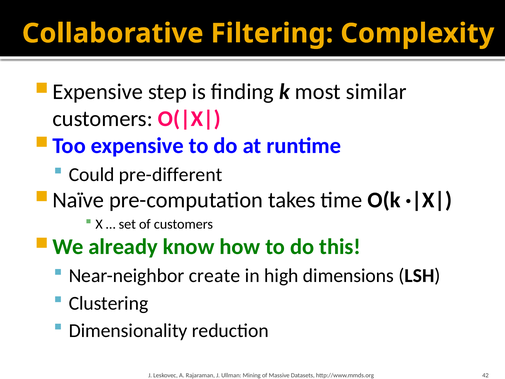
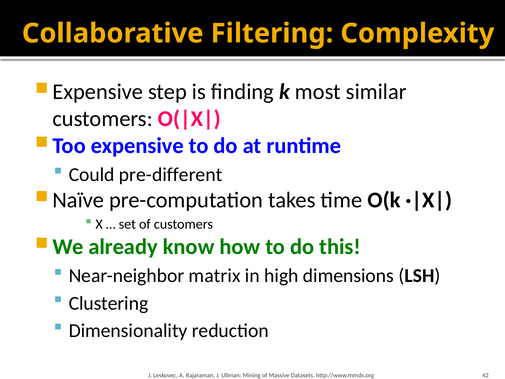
create: create -> matrix (215, 276)
